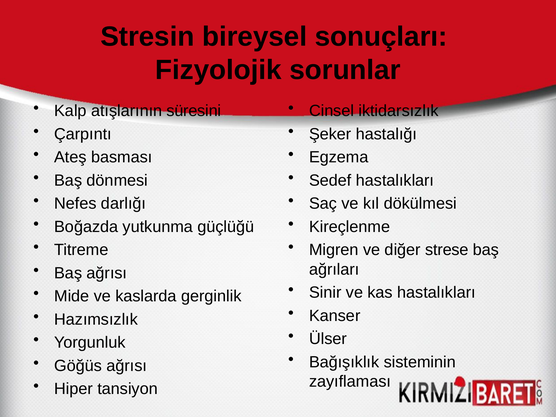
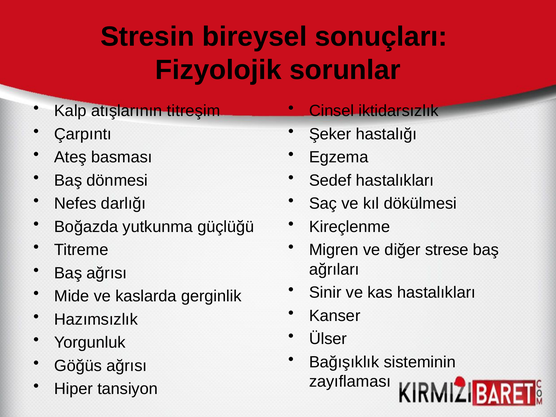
süresini: süresini -> titreşim (194, 111)
